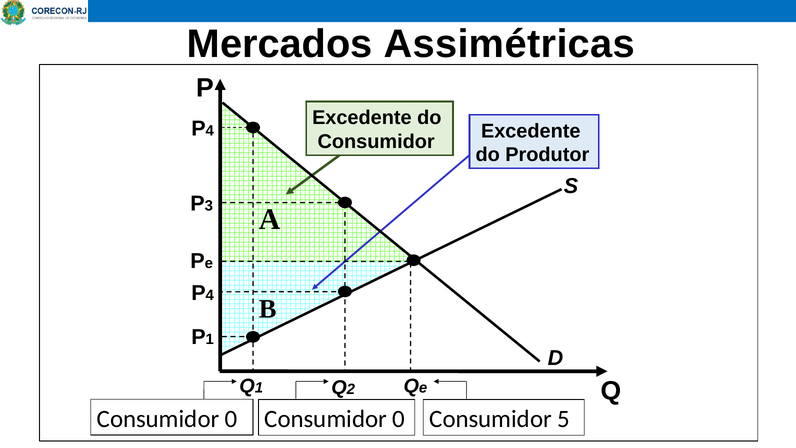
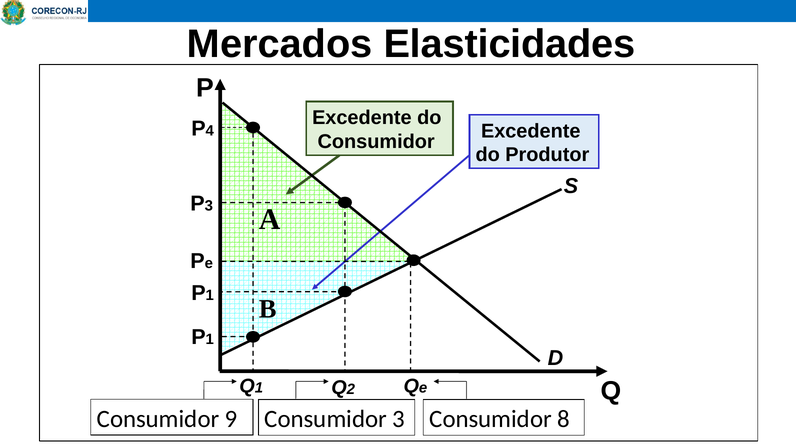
Assimétricas: Assimétricas -> Elasticidades (510, 44)
4: 4 -> 1 (210, 295)
0: 0 -> 9 (231, 419)
0: 0 -> 3 (399, 419)
5: 5 -> 8 (564, 419)
